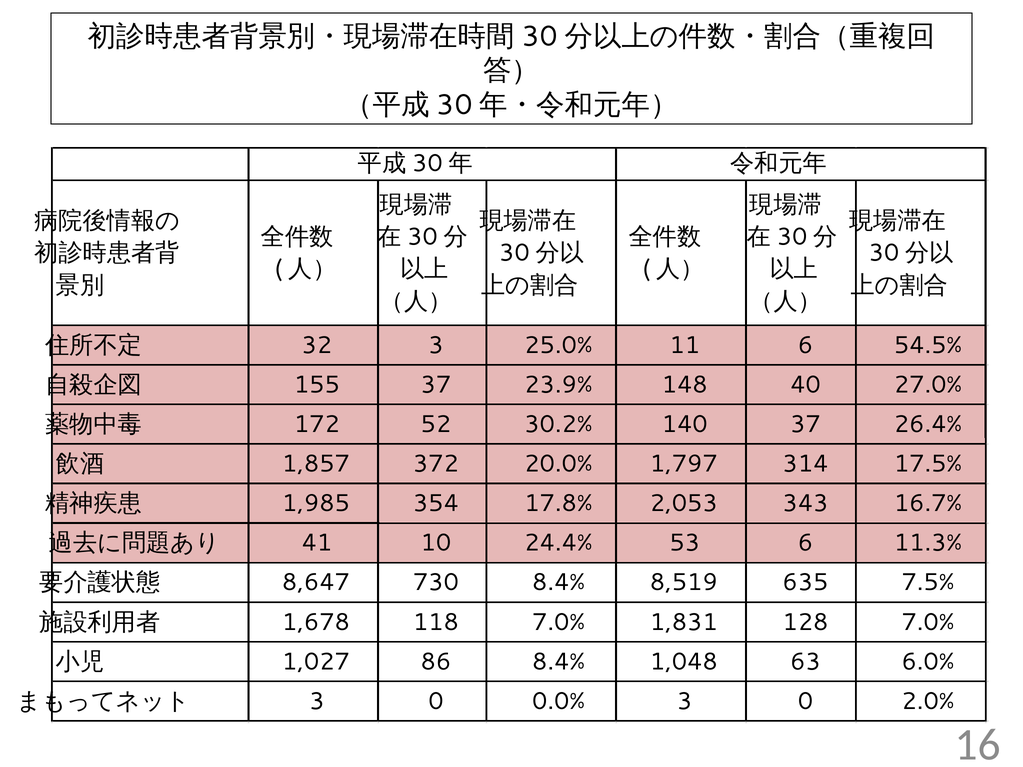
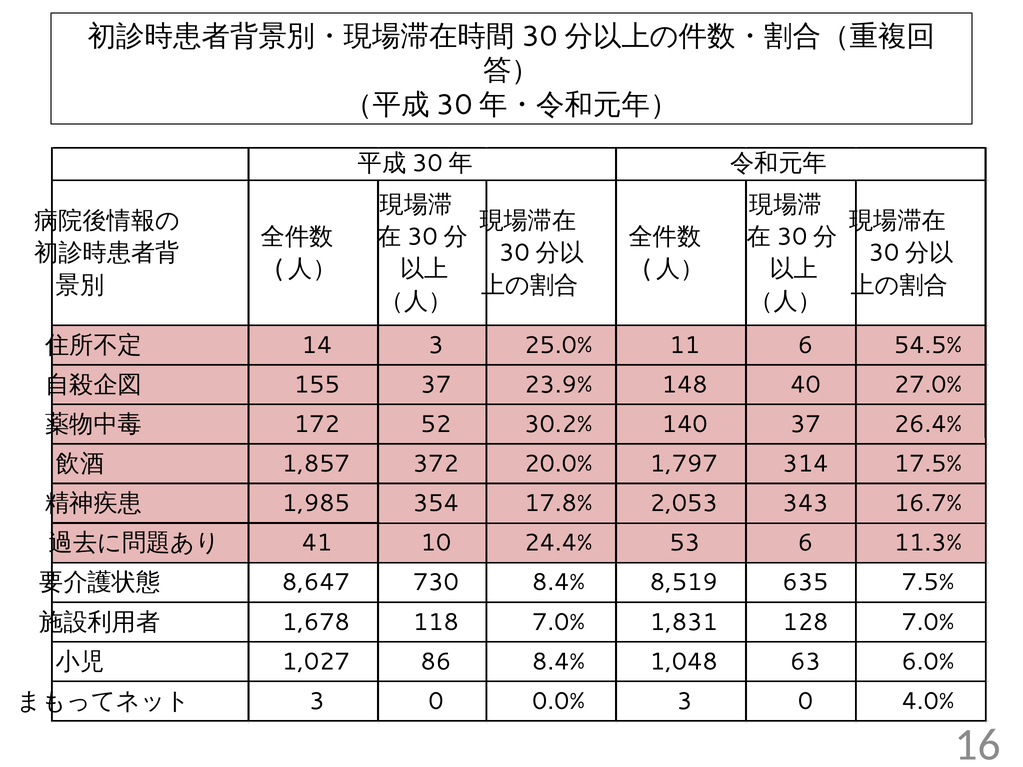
32: 32 -> 14 (317, 345)
2.0%: 2.0% -> 4.0% (928, 702)
